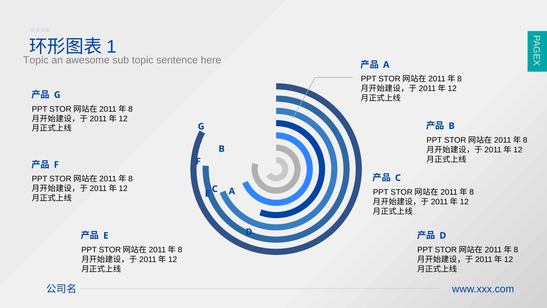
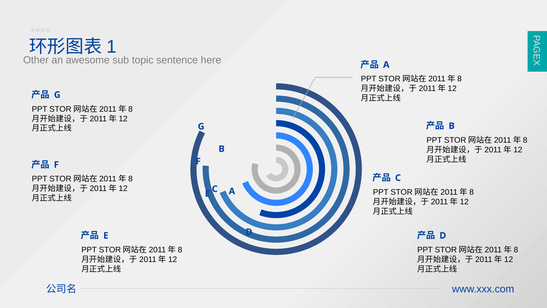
Topic: Topic -> Other (36, 60)
